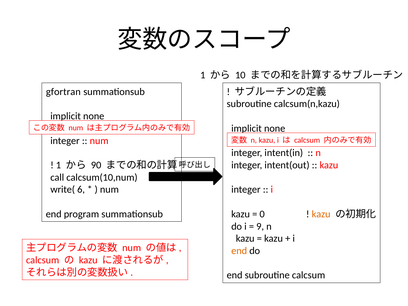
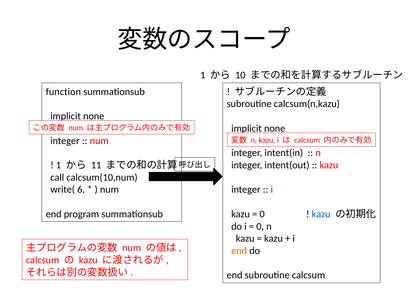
gfortran: gfortran -> function (63, 92)
90: 90 -> 11 (96, 165)
kazu colour: orange -> blue (321, 214)
9: 9 -> 0 (260, 226)
